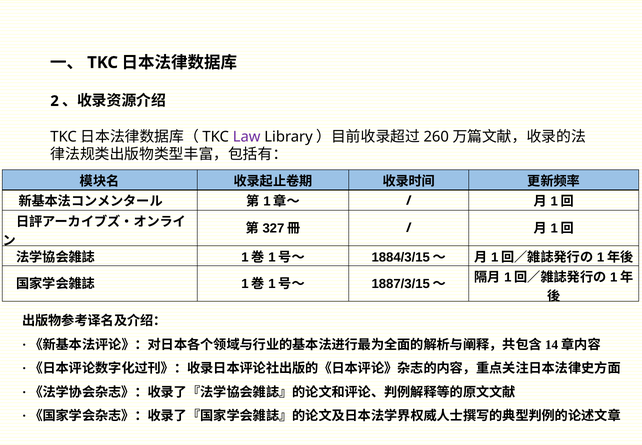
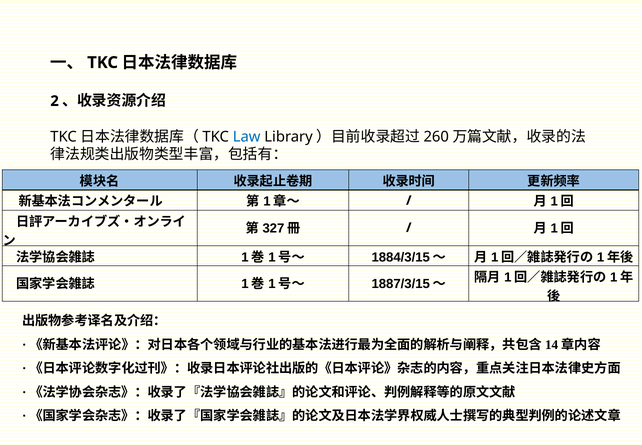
Law colour: purple -> blue (247, 136)
